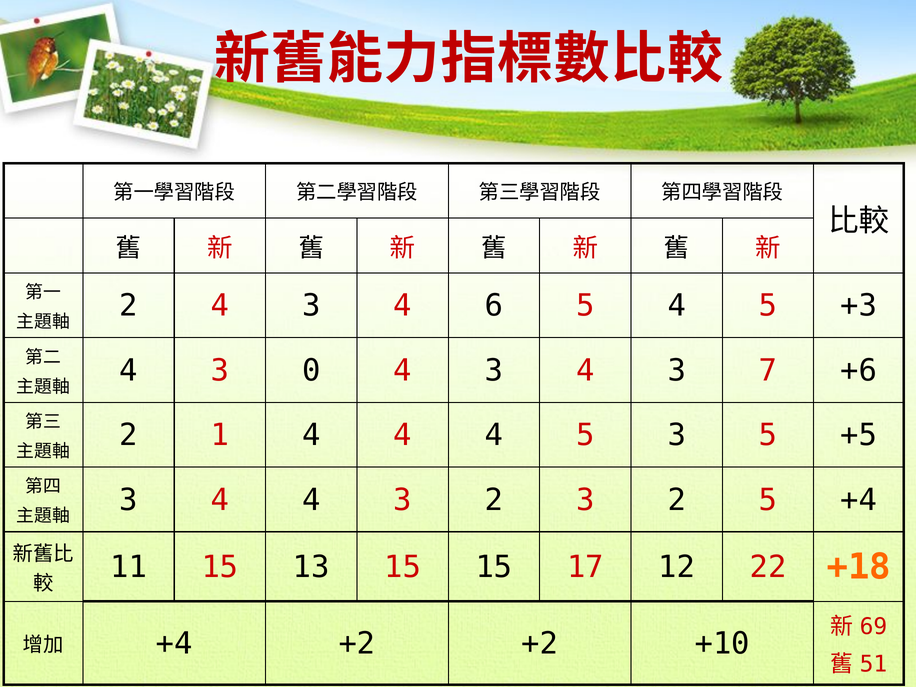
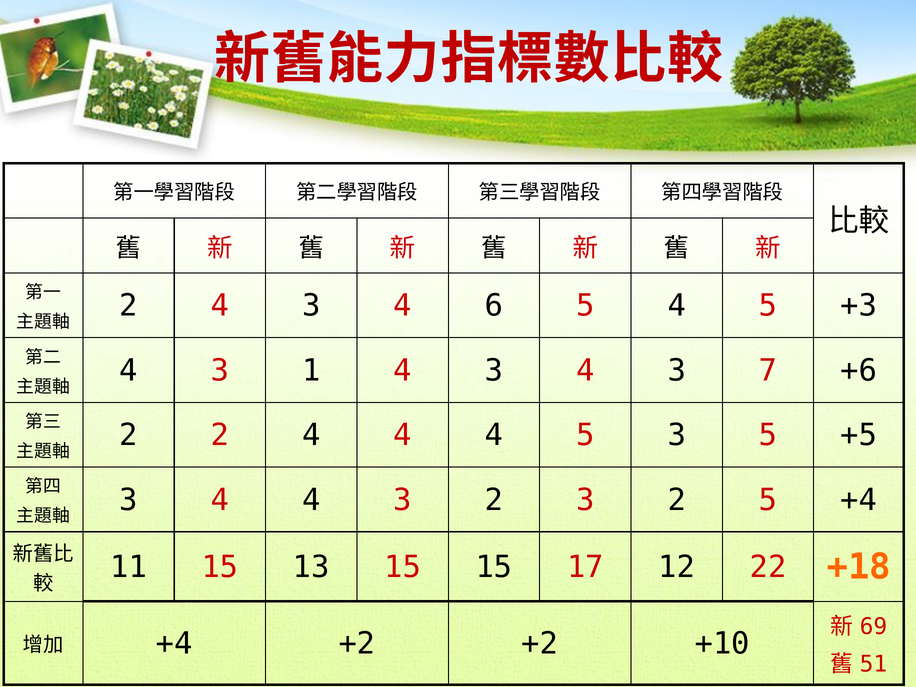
0: 0 -> 1 (311, 371)
2 1: 1 -> 2 (220, 435)
